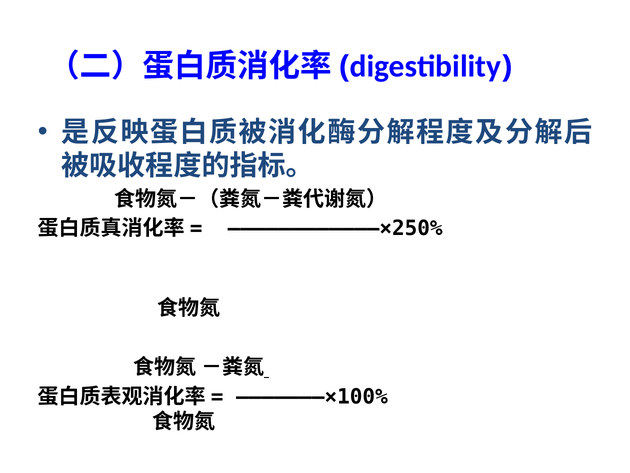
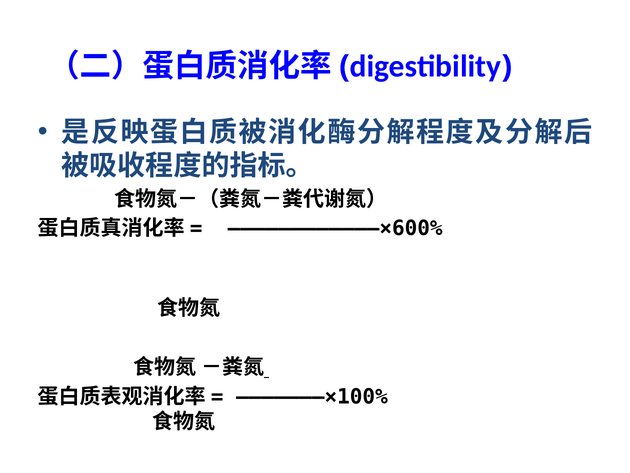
————————————×250%: ————————————×250% -> ————————————×600% (335, 228)
